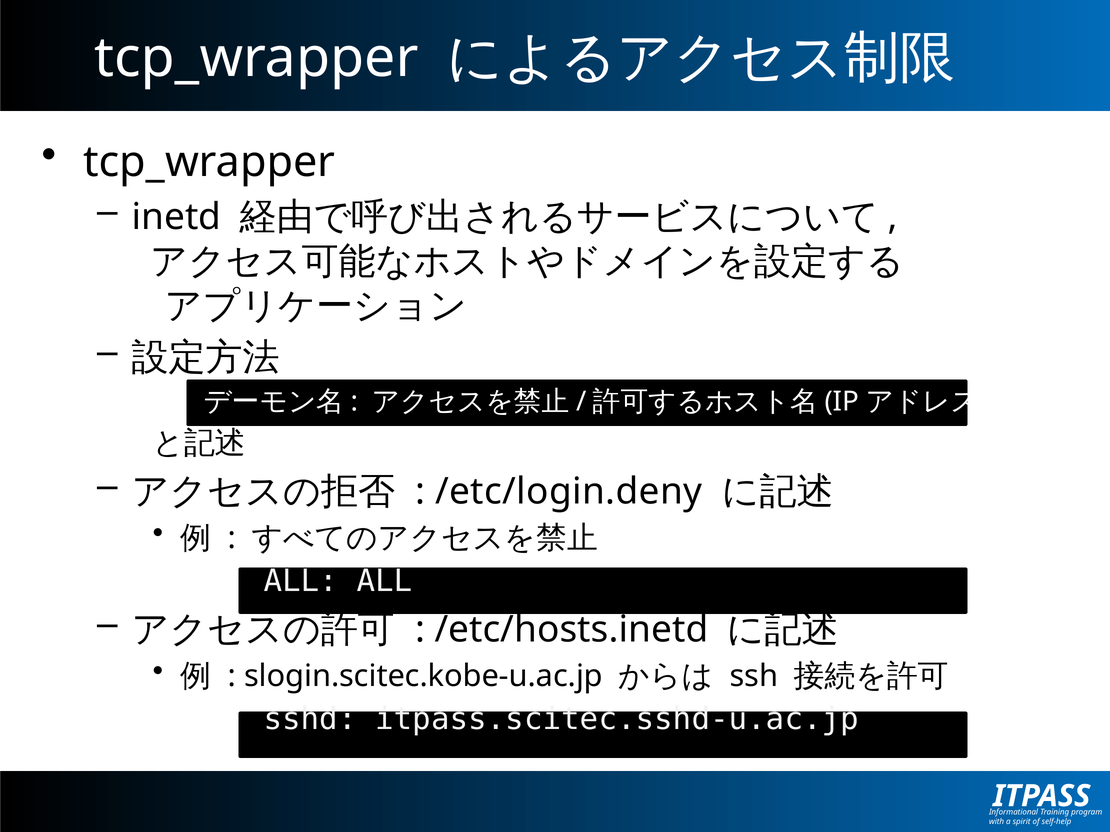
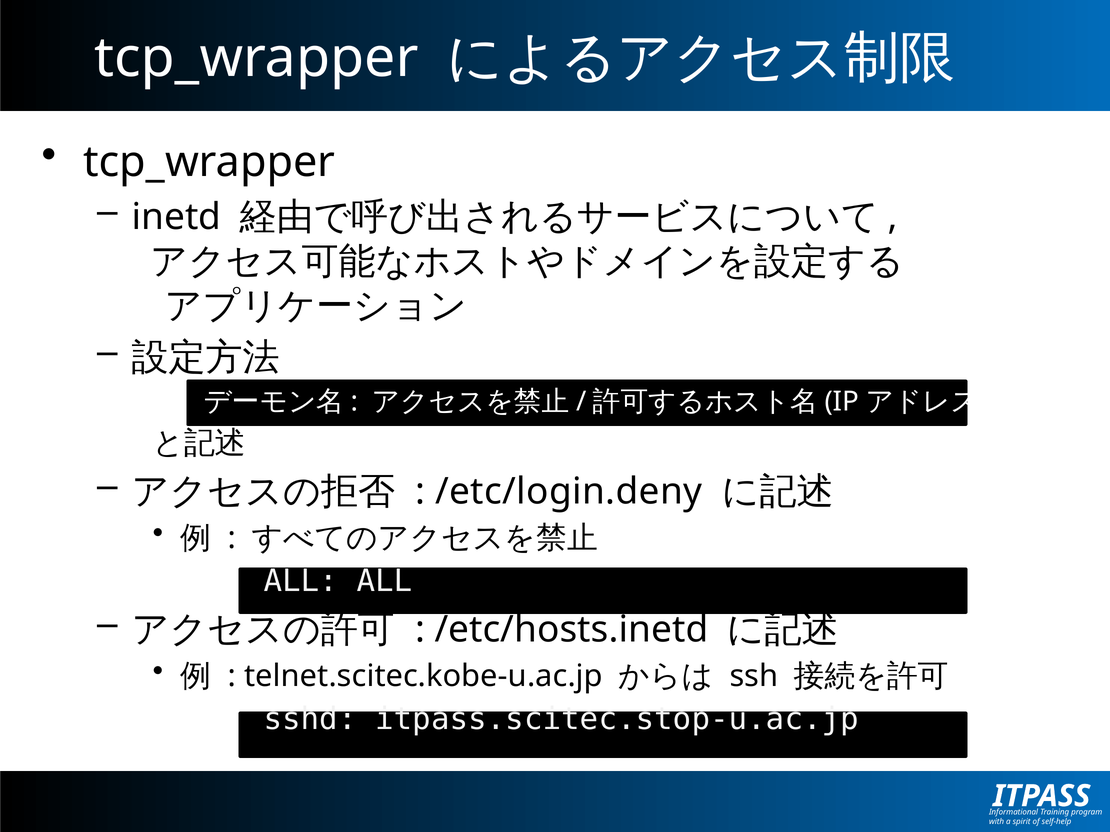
slogin.scitec.kobe-u.ac.jp: slogin.scitec.kobe-u.ac.jp -> telnet.scitec.kobe-u.ac.jp (424, 676)
itpass.scitec.sshd-u.ac.jp: itpass.scitec.sshd-u.ac.jp -> itpass.scitec.stop-u.ac.jp (617, 719)
